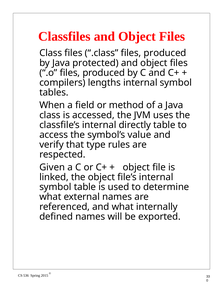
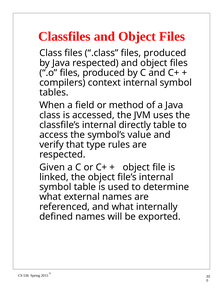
Java protected: protected -> respected (96, 63)
lengths: lengths -> context (104, 82)
